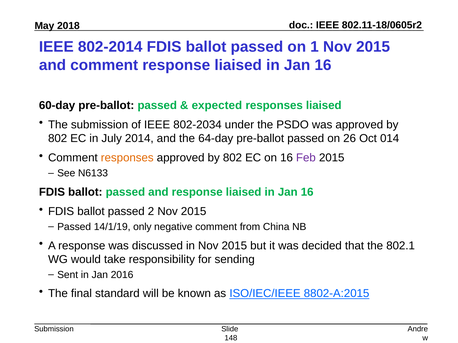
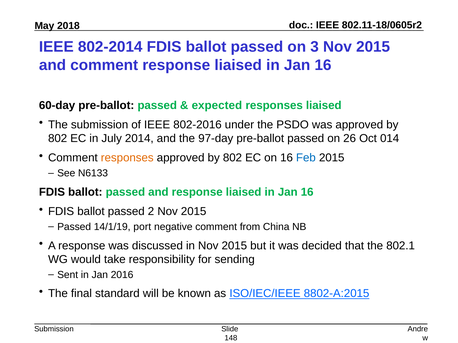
1: 1 -> 3 (315, 47)
802-2034: 802-2034 -> 802-2016 (197, 125)
64-day: 64-day -> 97-day (216, 139)
Feb colour: purple -> blue (306, 158)
only: only -> port (142, 227)
